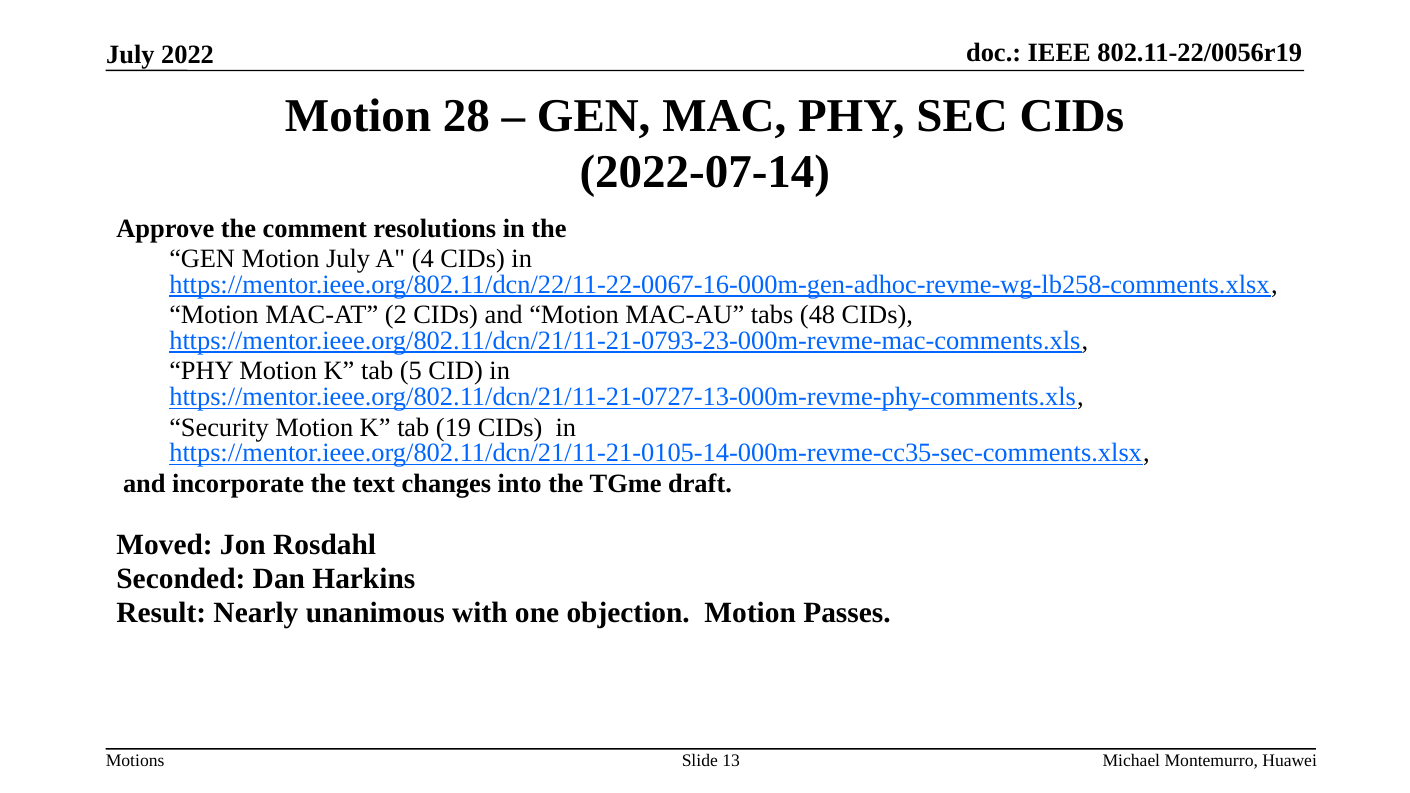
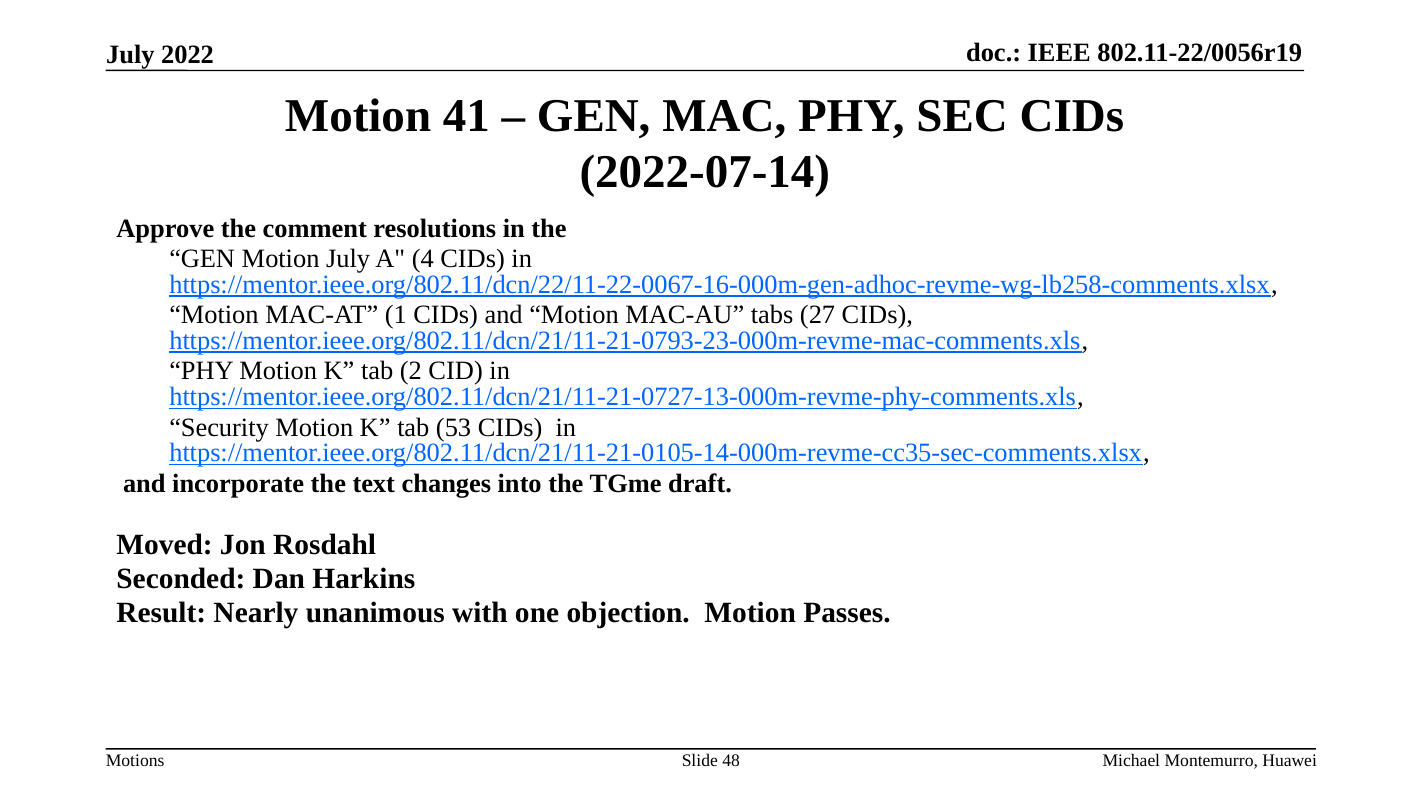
28: 28 -> 41 (466, 116)
2: 2 -> 1 (396, 315)
48: 48 -> 27 (818, 315)
5: 5 -> 2 (411, 371)
19: 19 -> 53 (454, 427)
13: 13 -> 48 (731, 761)
